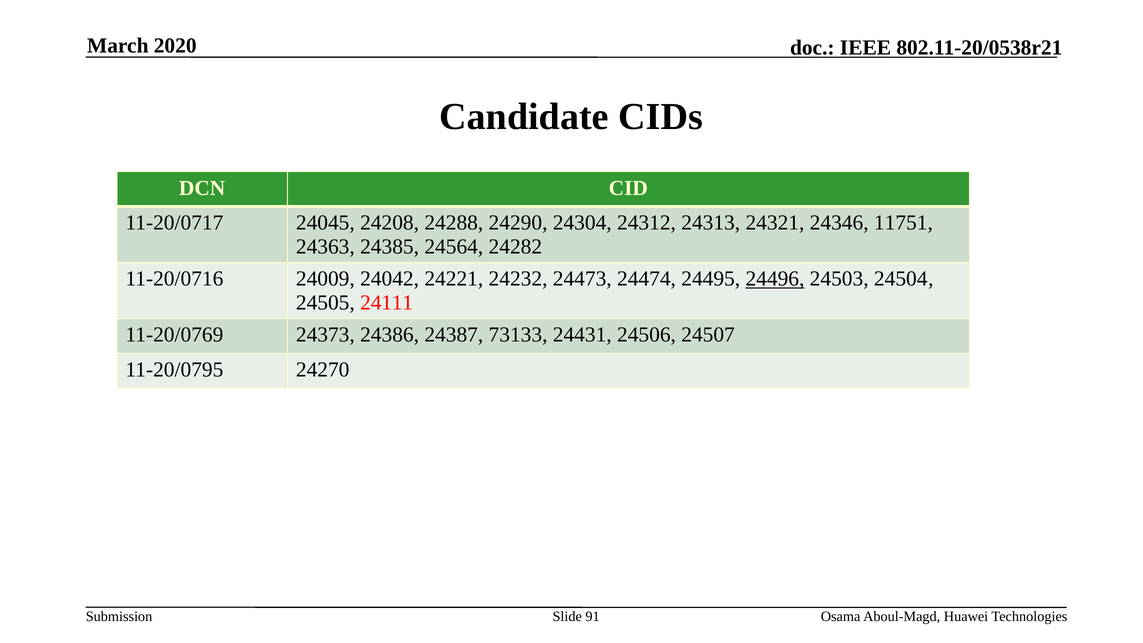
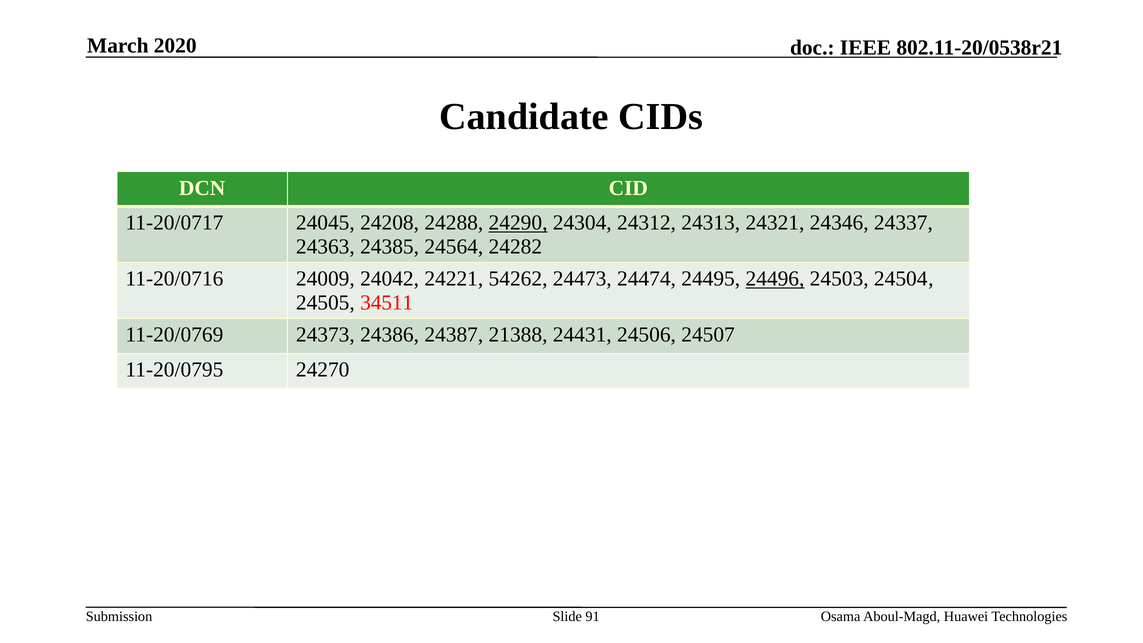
24290 underline: none -> present (518, 223)
11751: 11751 -> 24337 (903, 223)
24232: 24232 -> 54262 (518, 279)
24111: 24111 -> 34511 (387, 302)
73133: 73133 -> 21388 (518, 335)
